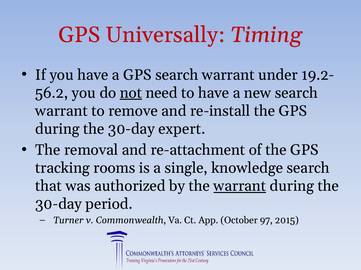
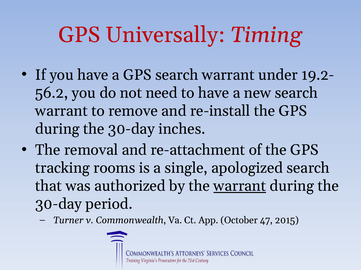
not underline: present -> none (131, 93)
expert: expert -> inches (182, 129)
knowledge: knowledge -> apologized (247, 169)
97: 97 -> 47 (266, 221)
